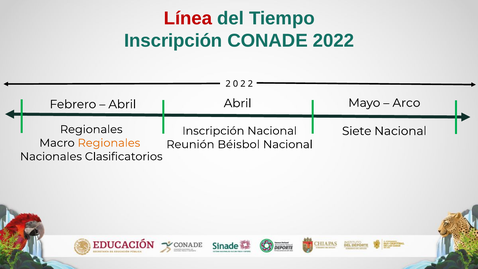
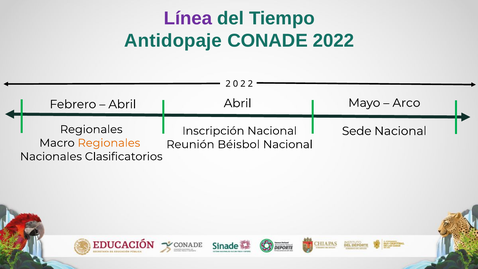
Línea colour: red -> purple (188, 18)
Inscripción: Inscripción -> Antidopaje (173, 41)
Siete: Siete -> Sede (357, 131)
